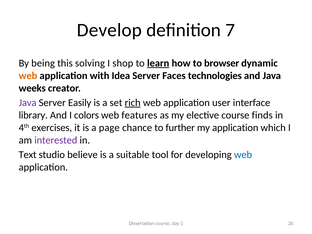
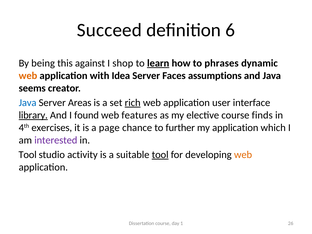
Develop: Develop -> Succeed (109, 30)
7: 7 -> 6 (230, 30)
solving: solving -> against (90, 63)
browser: browser -> phrases (222, 63)
technologies: technologies -> assumptions (215, 76)
weeks: weeks -> seems (32, 88)
Java colour: purple -> blue (28, 103)
Easily: Easily -> Areas (80, 103)
library underline: none -> present (33, 115)
colors: colors -> found (87, 115)
Text: Text -> Tool (28, 155)
believe: believe -> activity (82, 155)
tool underline: none -> present (160, 155)
web colour: blue -> orange (243, 155)
